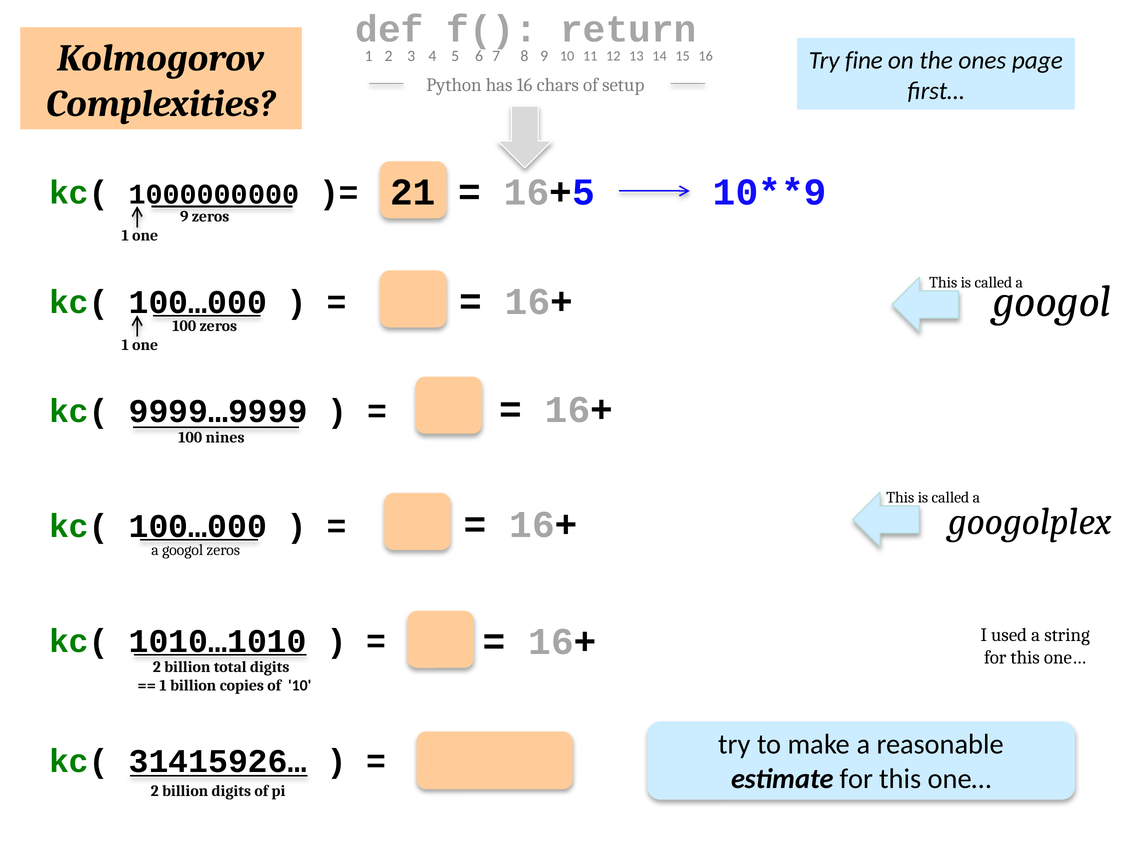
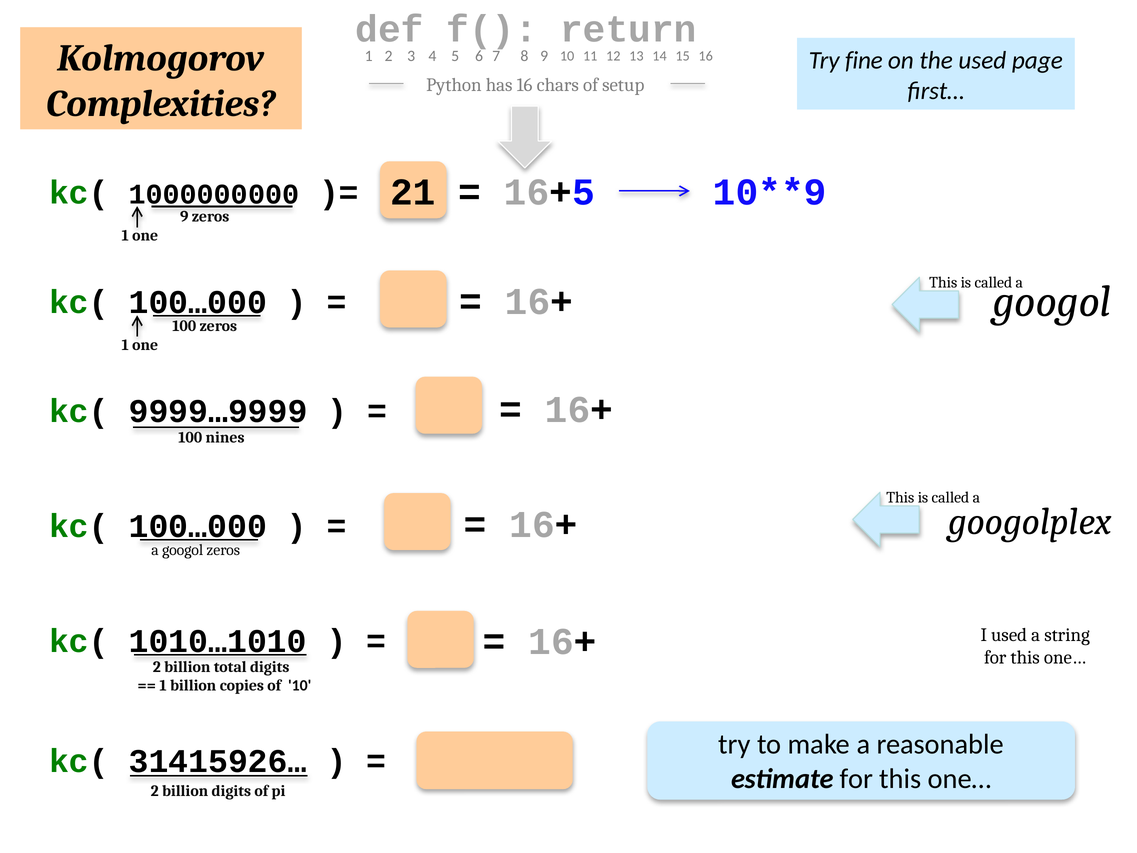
the ones: ones -> used (982, 60)
